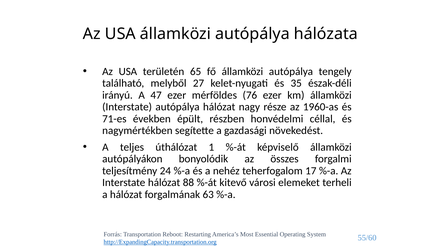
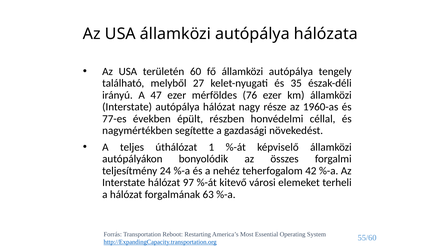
65: 65 -> 60 (196, 72)
71-es: 71-es -> 77-es (114, 119)
17: 17 -> 42 (311, 171)
88: 88 -> 97 (188, 183)
